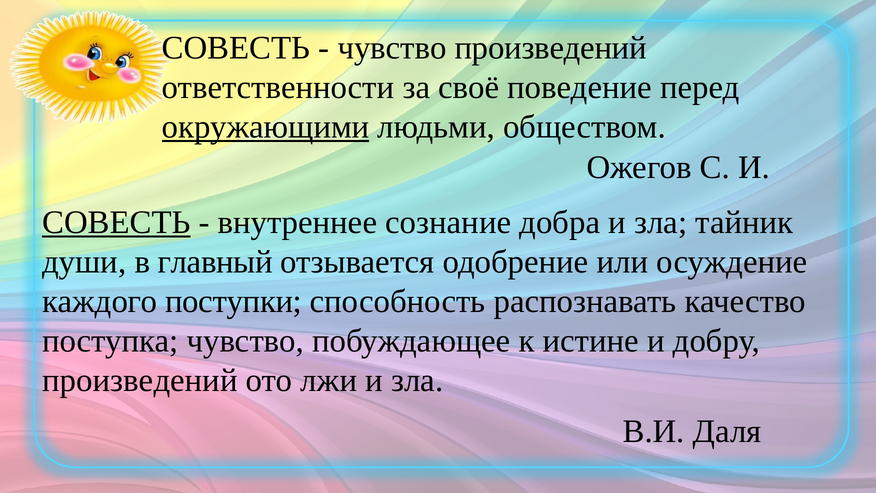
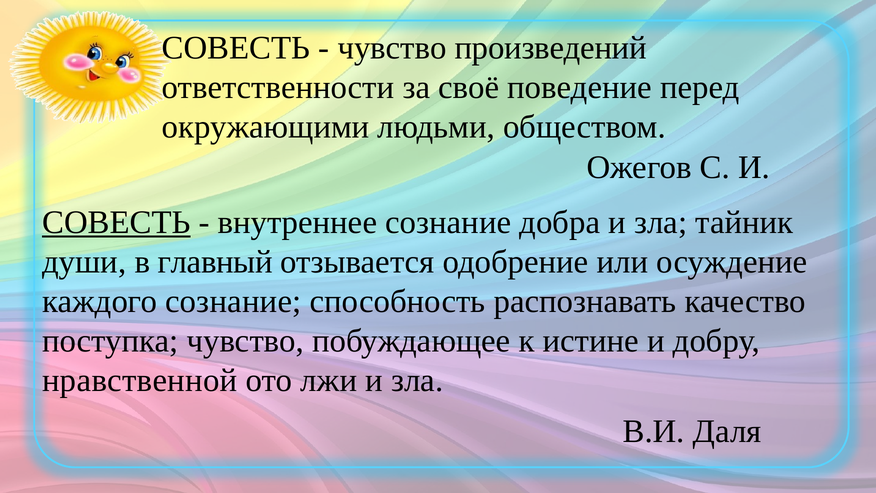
окружающими underline: present -> none (266, 127)
каждого поступки: поступки -> сознание (233, 301)
произведений: произведений -> нравственной (140, 380)
